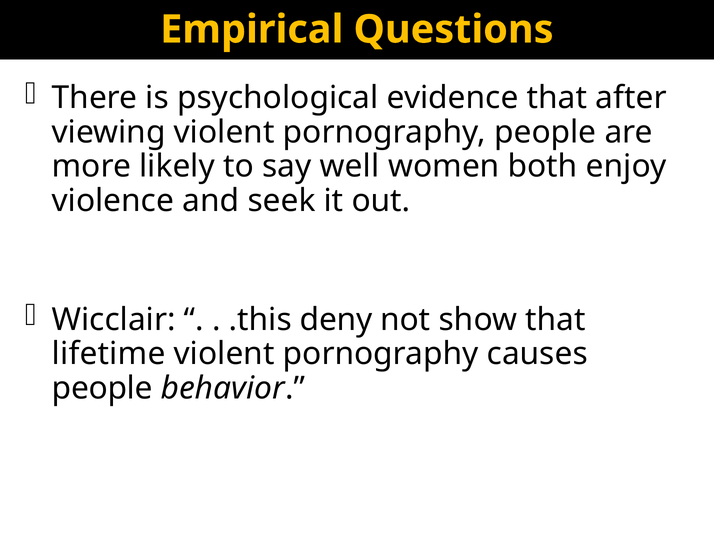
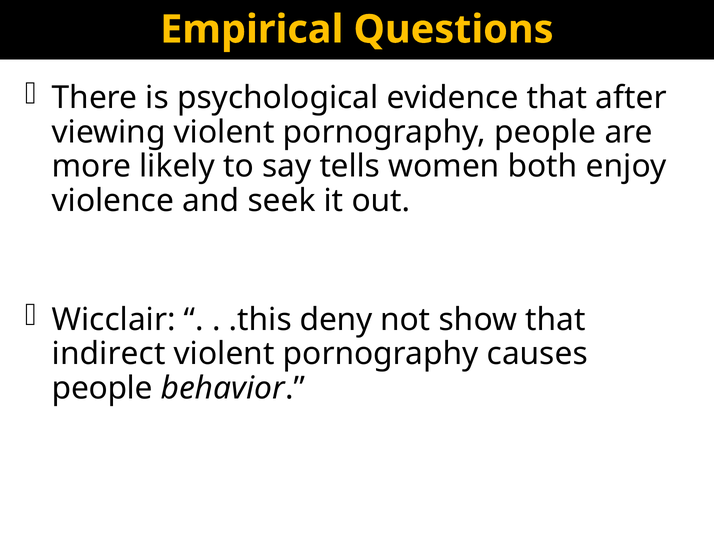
well: well -> tells (350, 166)
lifetime: lifetime -> indirect (109, 354)
